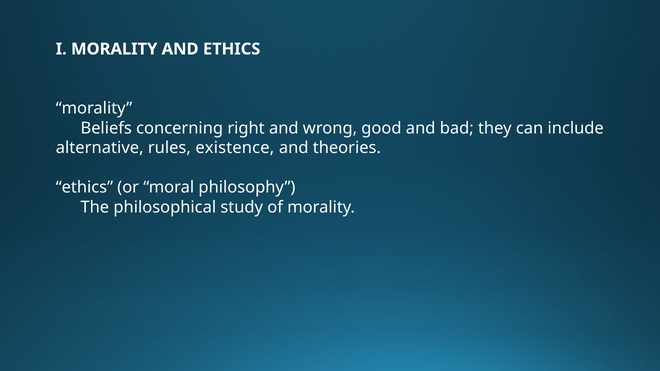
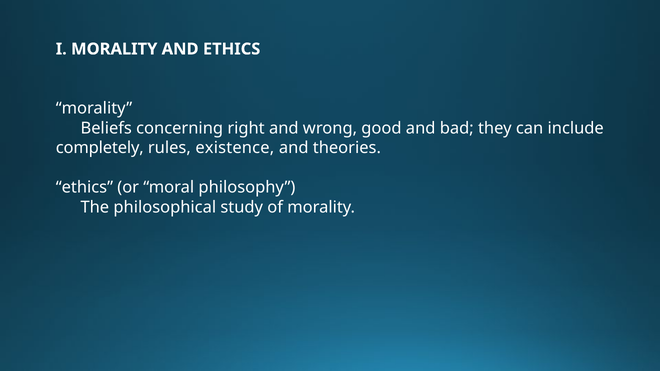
alternative: alternative -> completely (100, 148)
